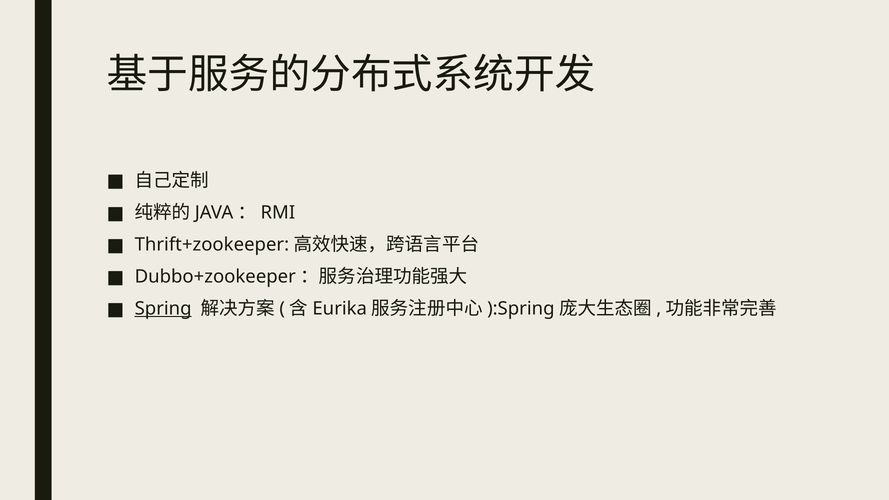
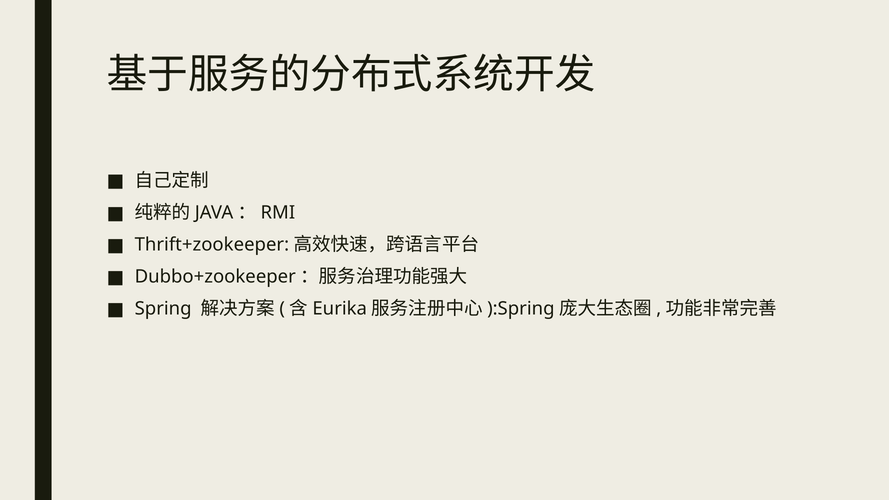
Spring underline: present -> none (163, 309)
